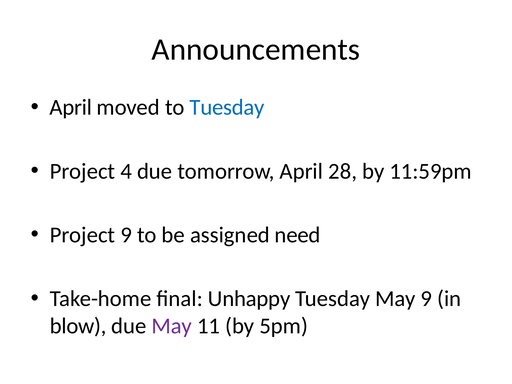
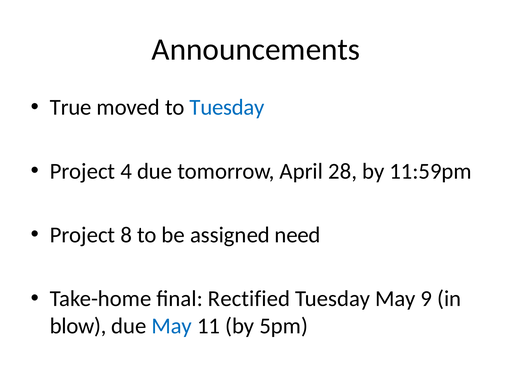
April: April -> True (71, 107)
Project 9: 9 -> 8 (126, 235)
Unhappy: Unhappy -> Rectified (249, 299)
May colour: purple -> blue (172, 326)
